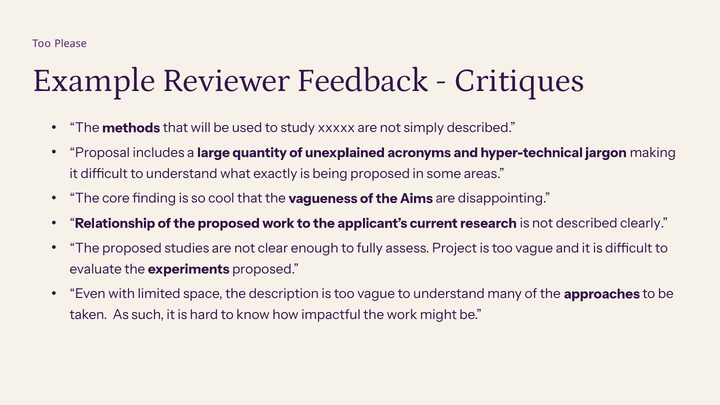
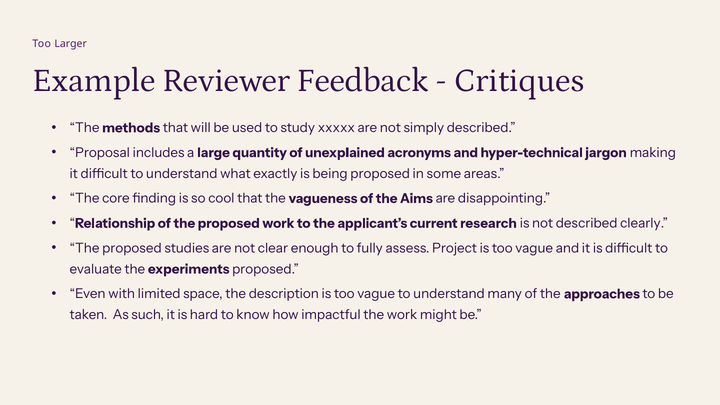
Please: Please -> Larger (71, 44)
